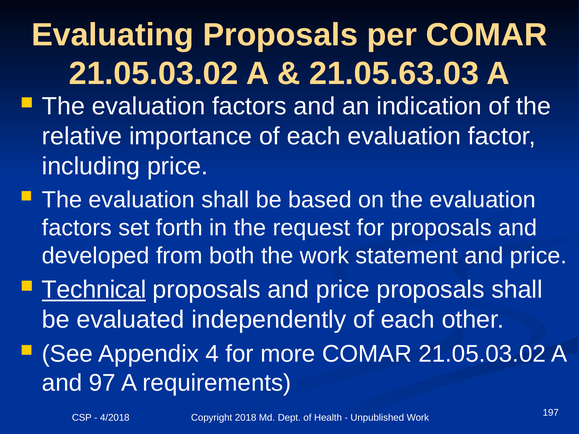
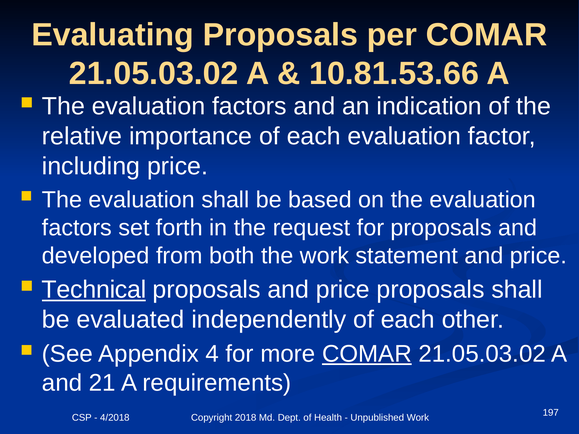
21.05.63.03: 21.05.63.03 -> 10.81.53.66 (394, 74)
COMAR underline: none -> present (367, 354)
97: 97 -> 21 (102, 383)
